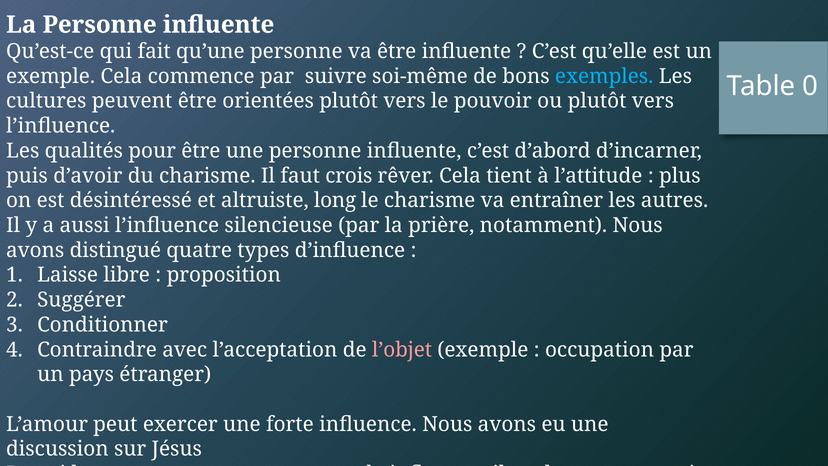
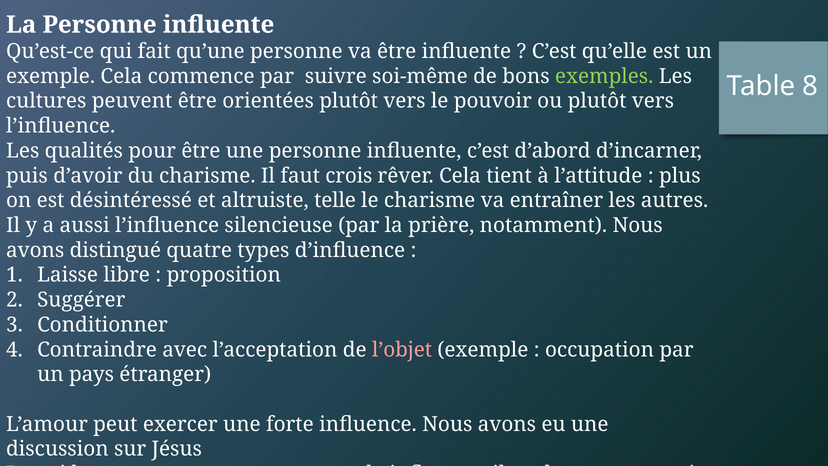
exemples colour: light blue -> light green (604, 76)
0: 0 -> 8 (810, 86)
long: long -> telle (335, 200)
